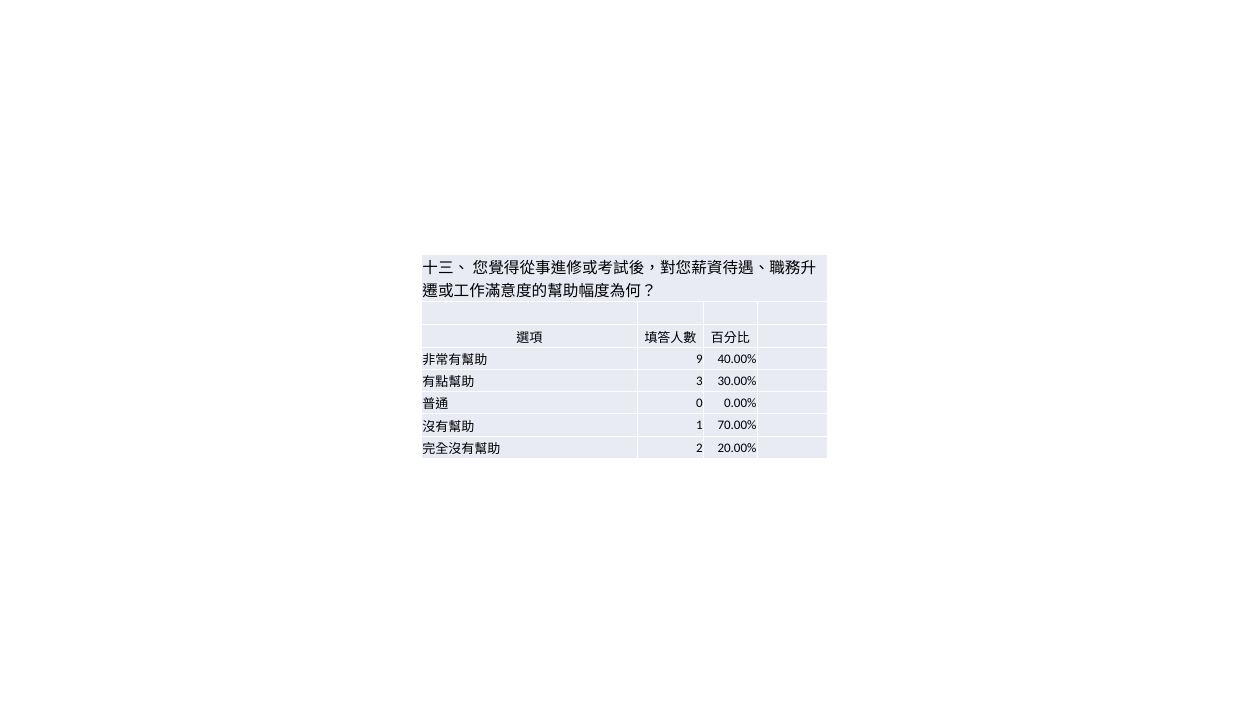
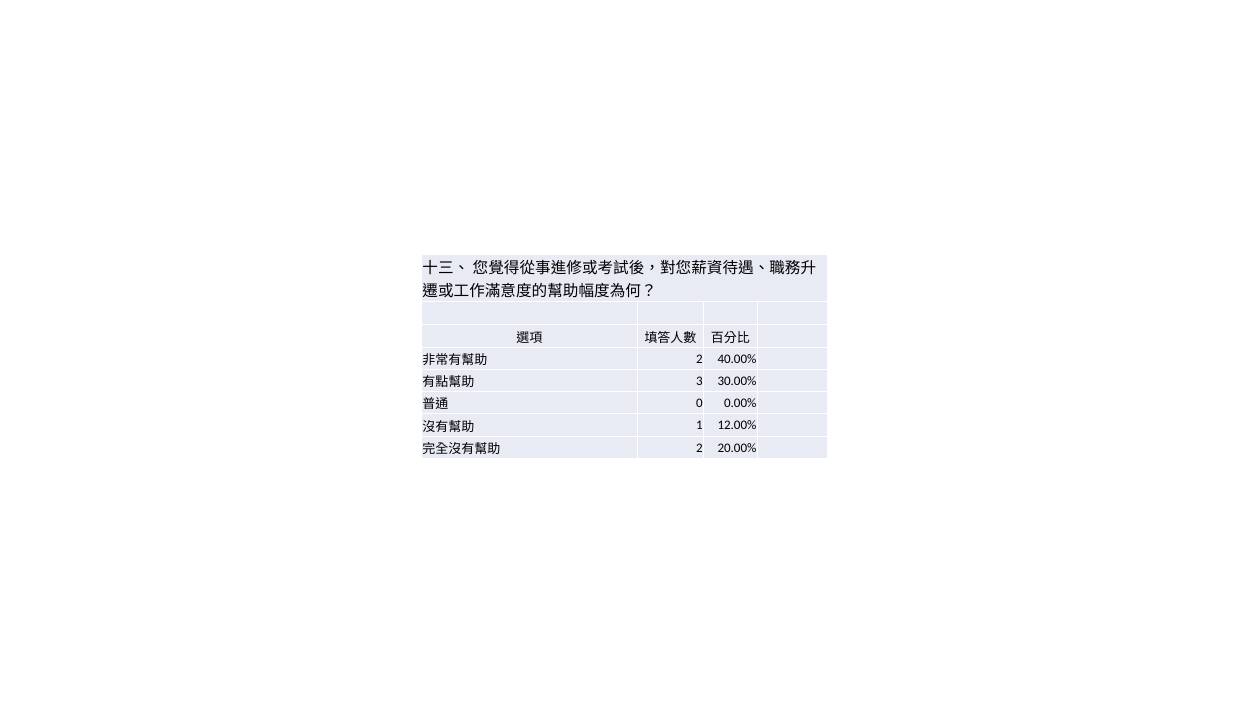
9: 9 -> 2 (699, 359)
70.00%: 70.00% -> 12.00% (737, 425)
